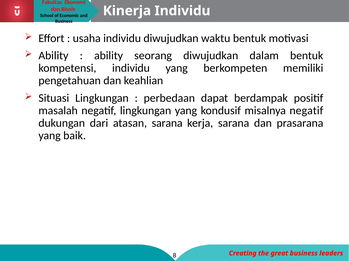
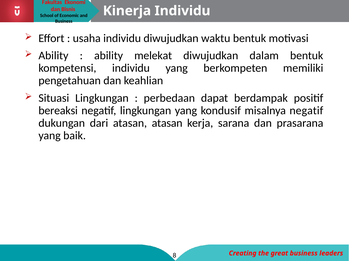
seorang: seorang -> melekat (153, 56)
masalah: masalah -> bereaksi (58, 111)
atasan sarana: sarana -> atasan (167, 123)
